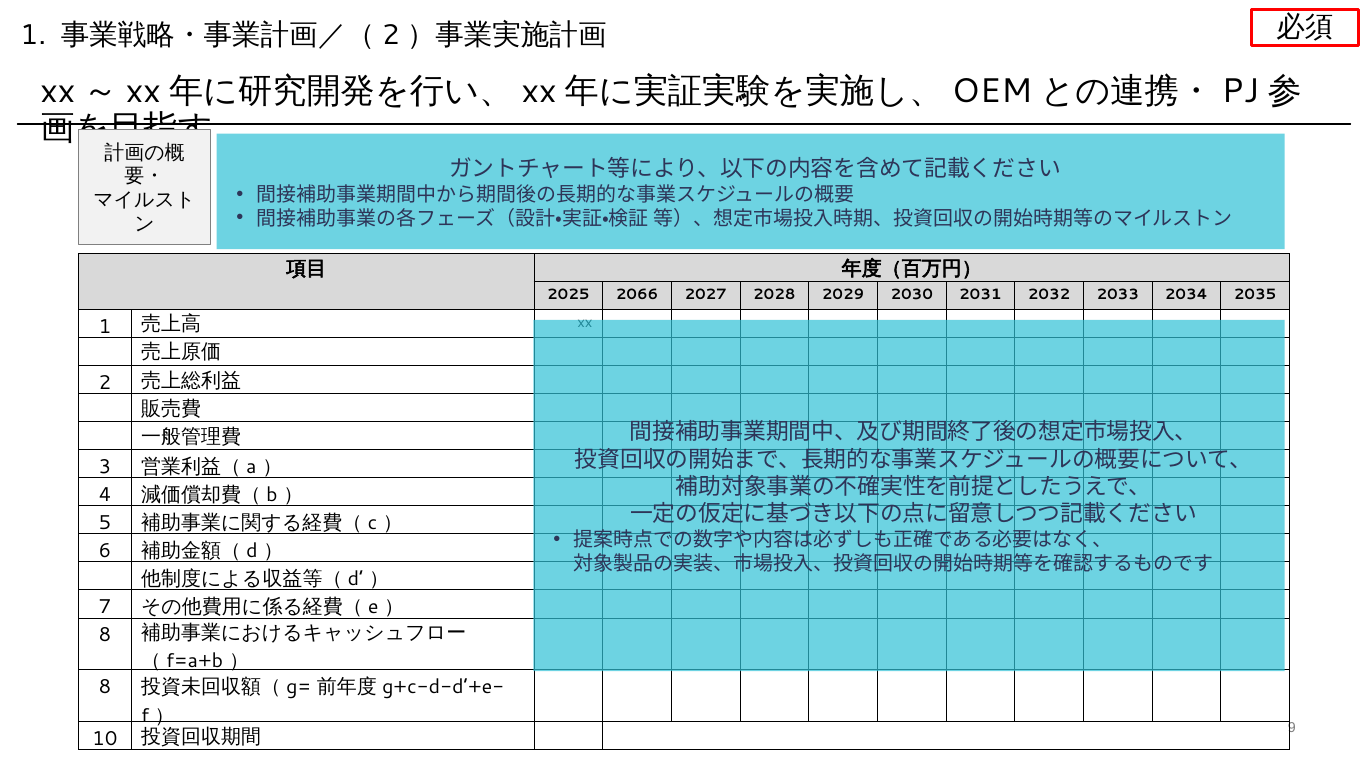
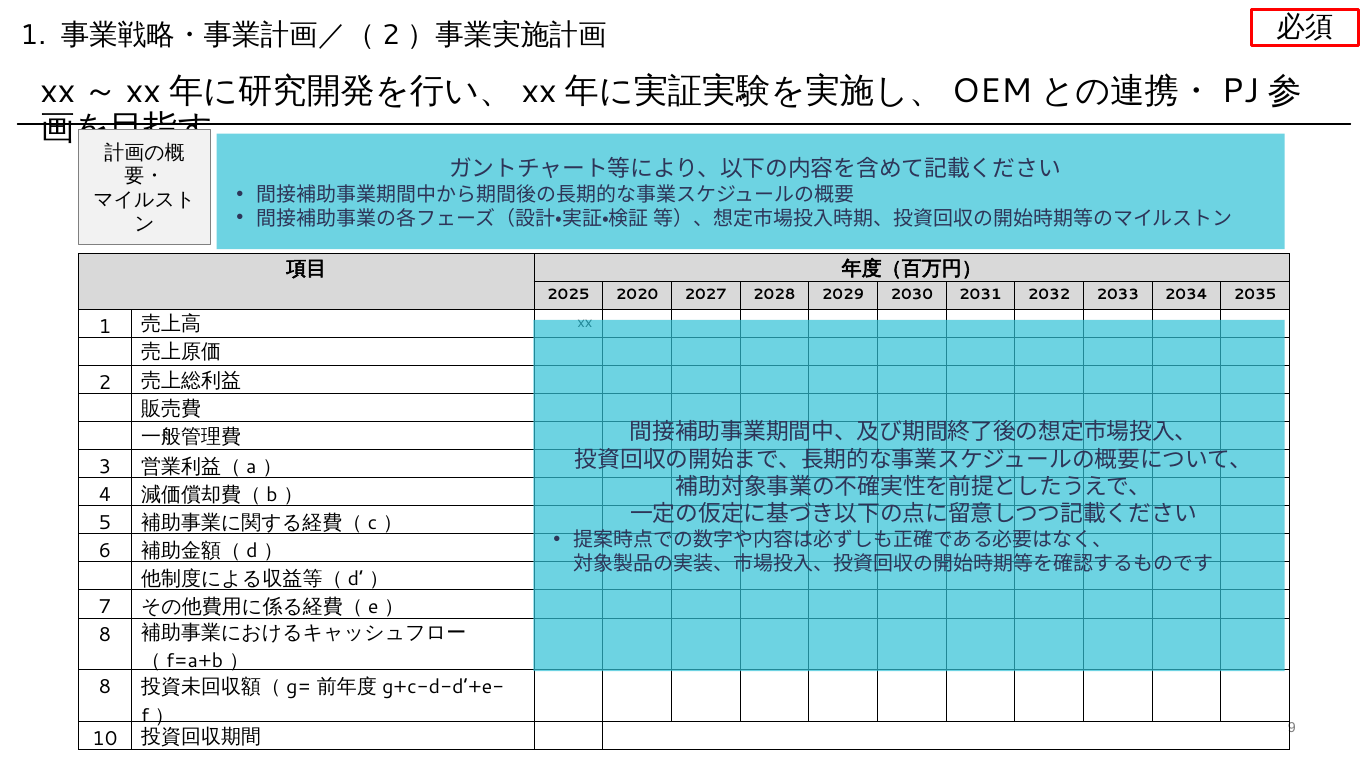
2066: 2066 -> 2020 (637, 295)
